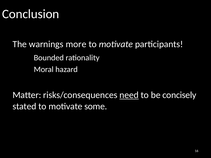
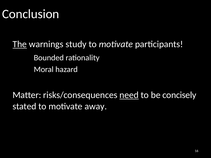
The underline: none -> present (20, 44)
more: more -> study (76, 44)
some: some -> away (96, 106)
